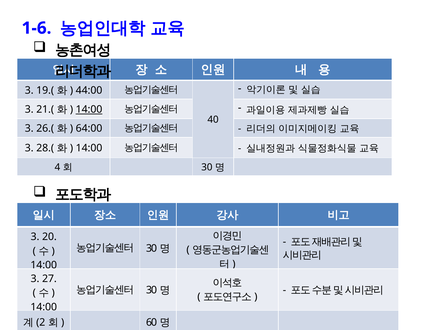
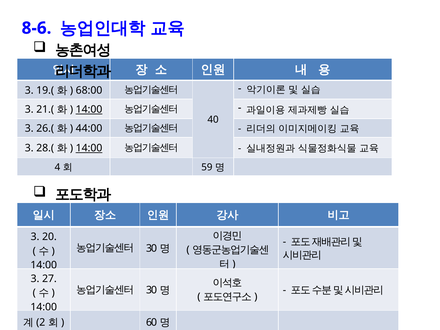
1-6: 1-6 -> 8-6 (37, 28)
44:00: 44:00 -> 68:00 (89, 90)
64:00: 64:00 -> 44:00 (89, 129)
14:00 underline: none -> present (89, 148)
30: 30 -> 59 (207, 167)
